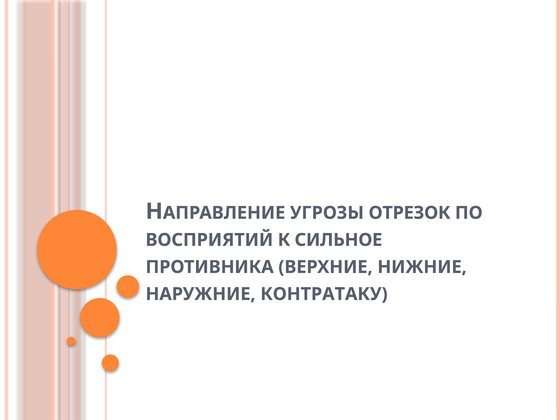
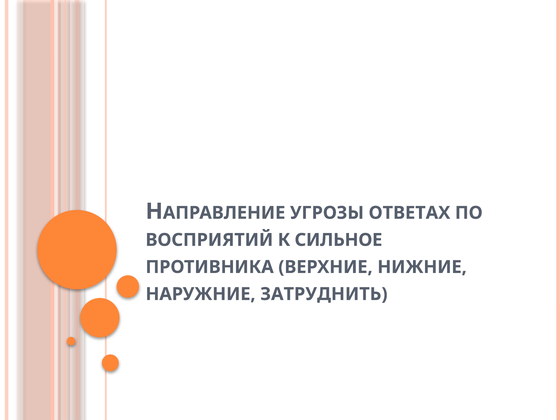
ОТРЕЗОК: ОТРЕЗОК -> ОТВЕТАХ (409, 213)
КОНТРАТАКУ: КОНТРАТАКУ -> ЗАТРУДНИТЬ (324, 294)
